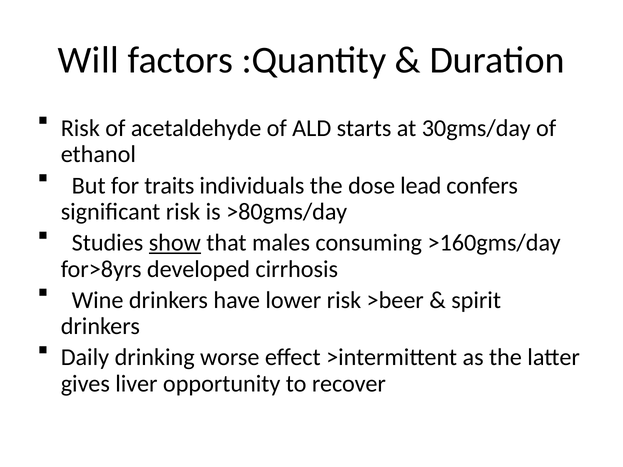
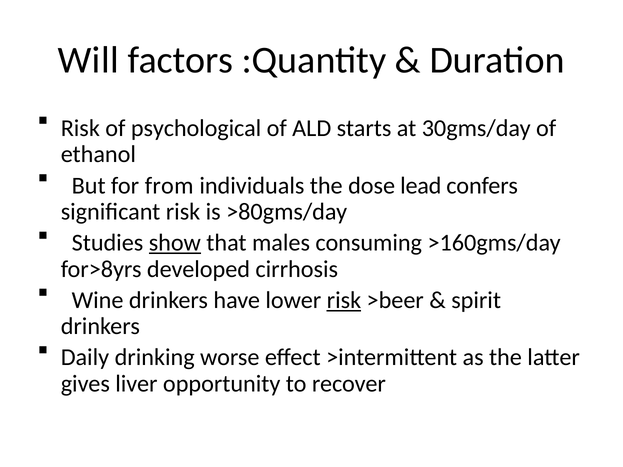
acetaldehyde: acetaldehyde -> psychological (196, 128)
traits: traits -> from (169, 186)
risk underline: none -> present (344, 300)
